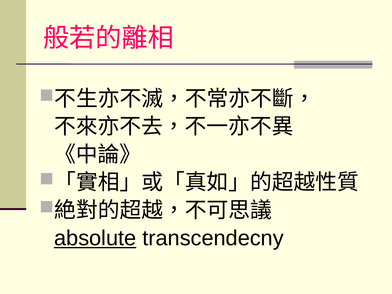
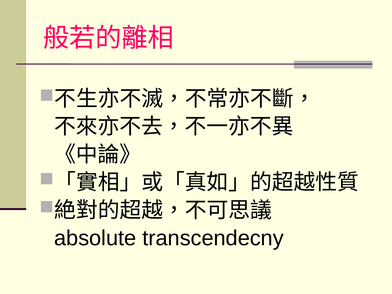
absolute underline: present -> none (95, 238)
